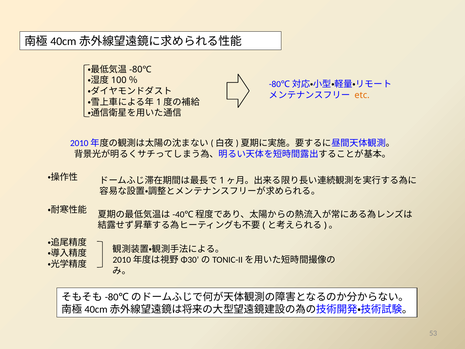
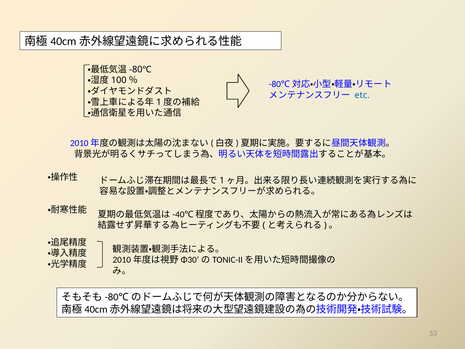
etc colour: orange -> blue (362, 95)
